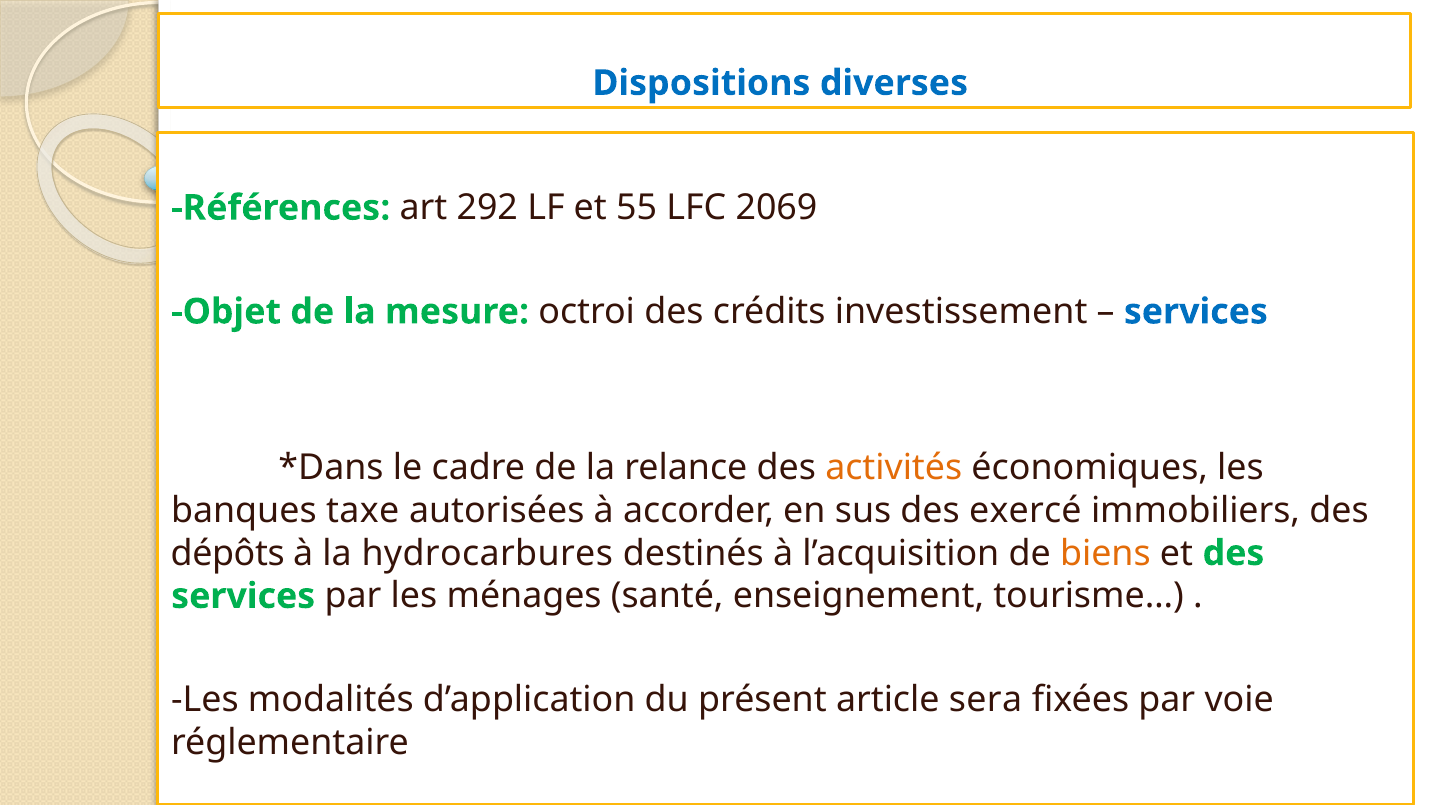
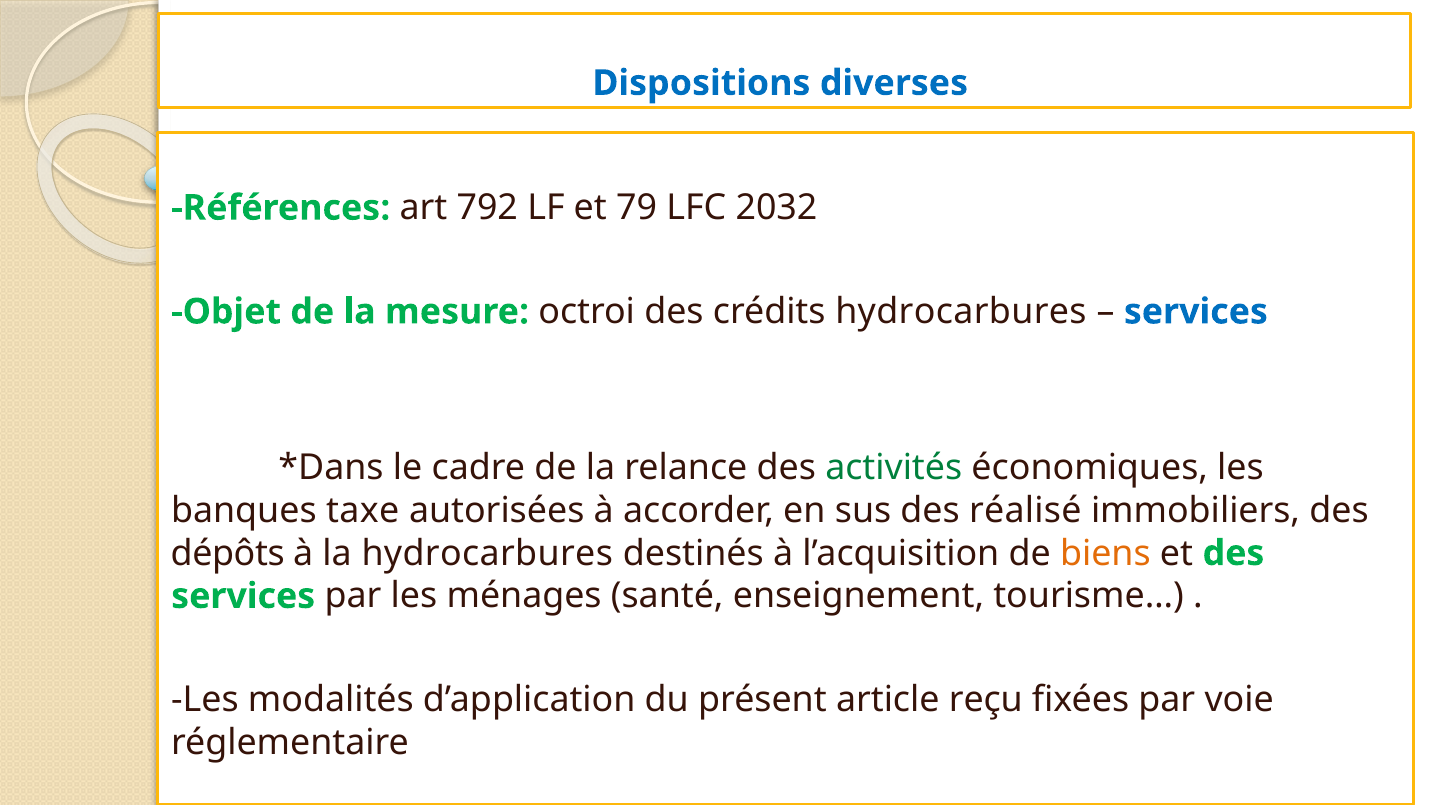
292: 292 -> 792 (487, 208)
55: 55 -> 79 (637, 208)
2069: 2069 -> 2032 (776, 208)
crédits investissement: investissement -> hydrocarbures (961, 312)
activités colour: orange -> green (894, 467)
exercé: exercé -> réalisé (1025, 510)
sera: sera -> reçu (986, 700)
